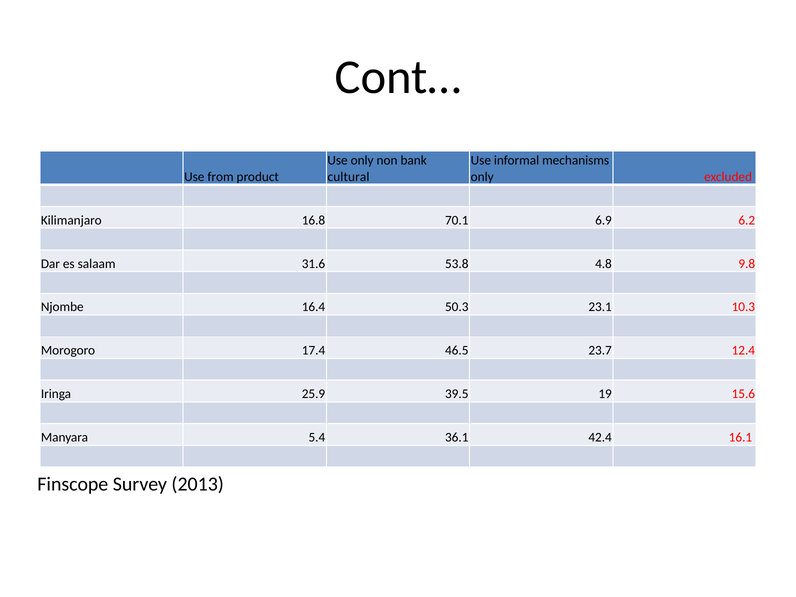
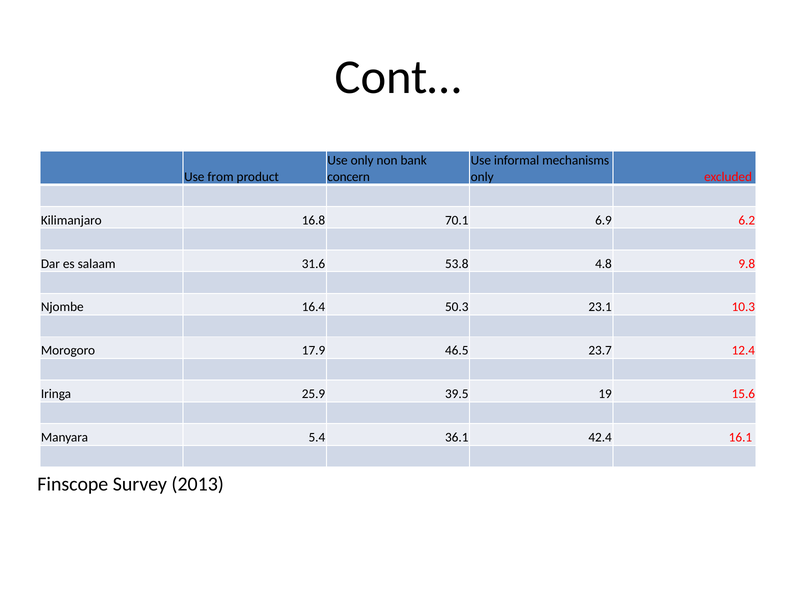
cultural: cultural -> concern (349, 177)
17.4: 17.4 -> 17.9 (314, 351)
